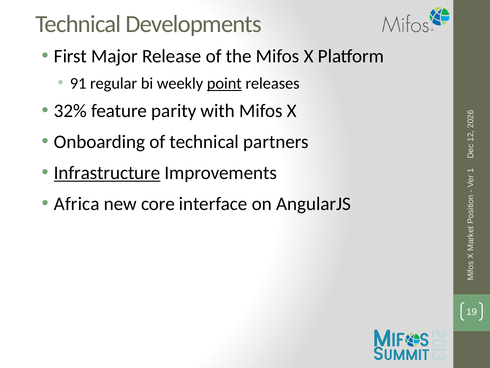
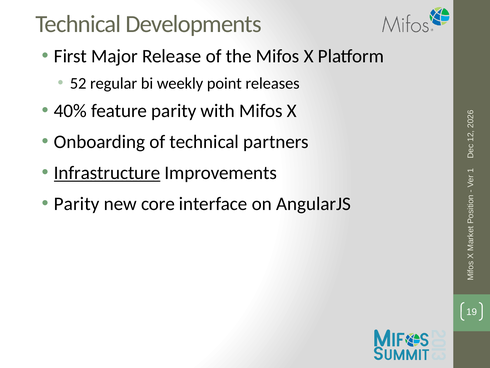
91: 91 -> 52 (78, 83)
point underline: present -> none (224, 83)
32%: 32% -> 40% (70, 111)
Africa: Africa -> Parity (77, 204)
